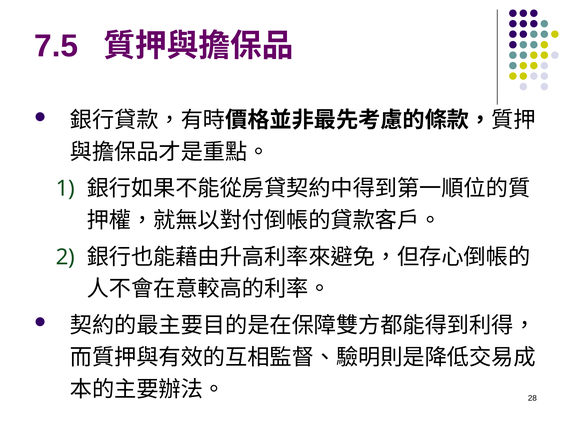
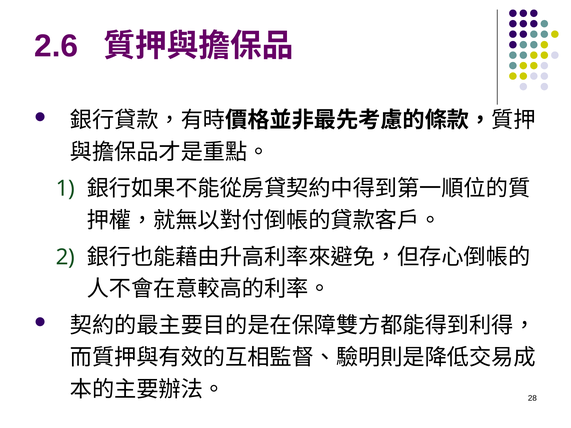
7.5: 7.5 -> 2.6 (56, 46)
